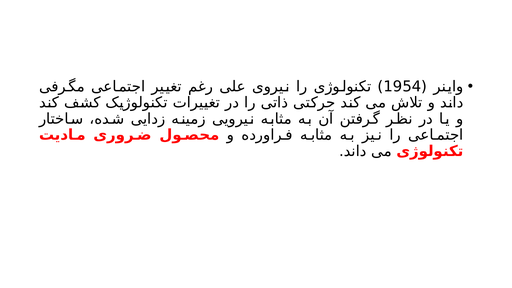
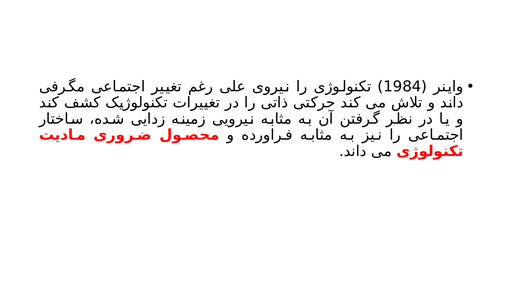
1954: 1954 -> 1984 (402, 87)
